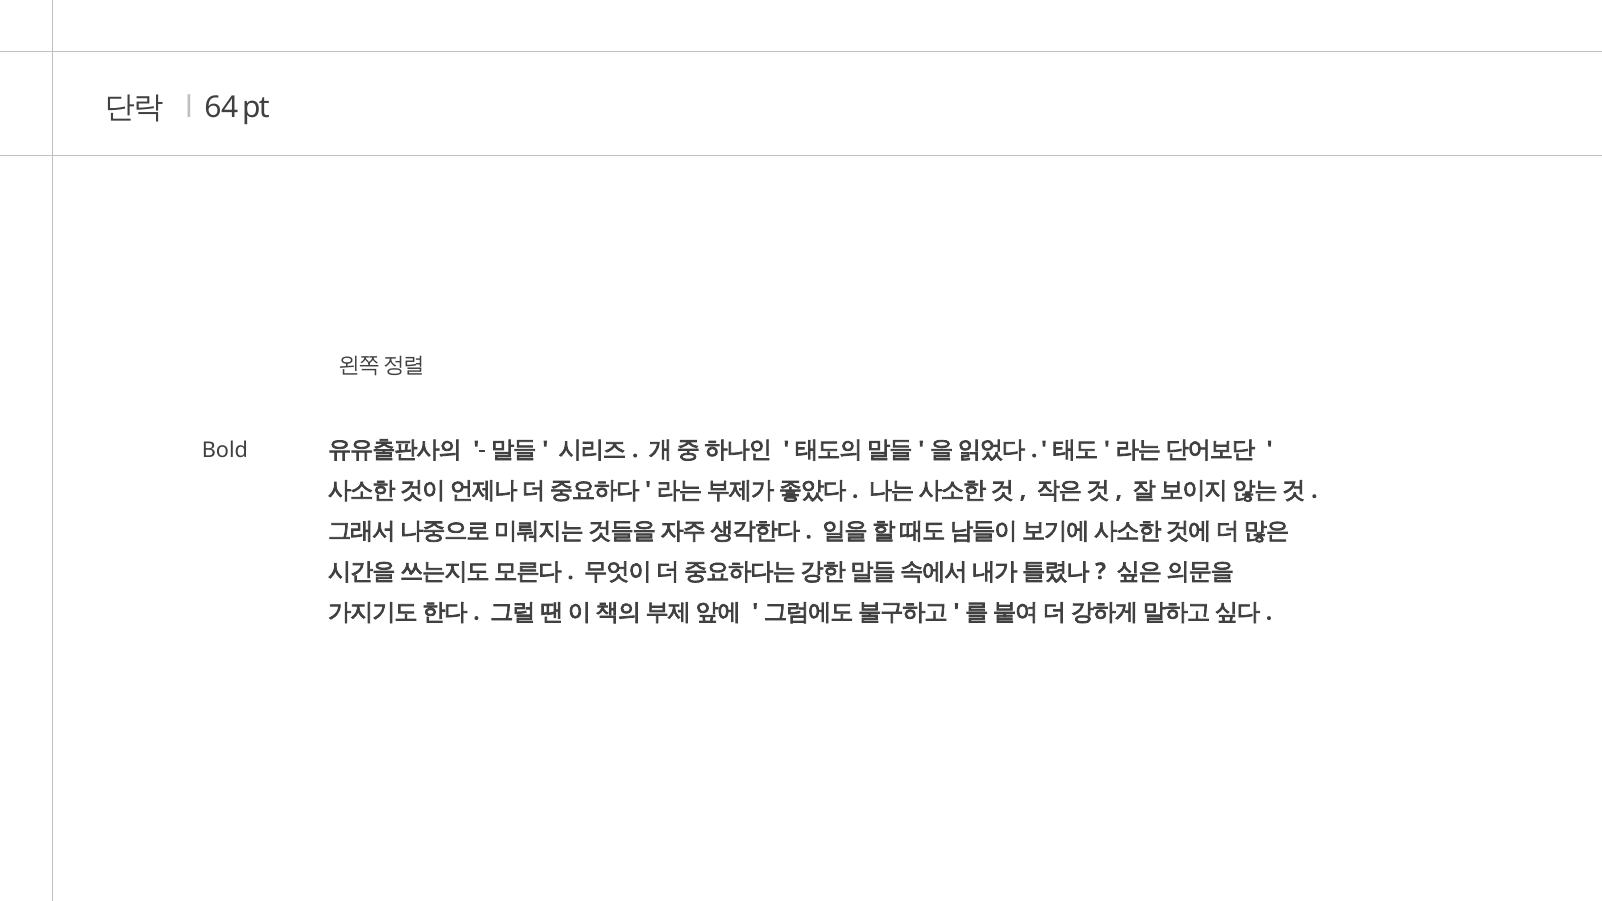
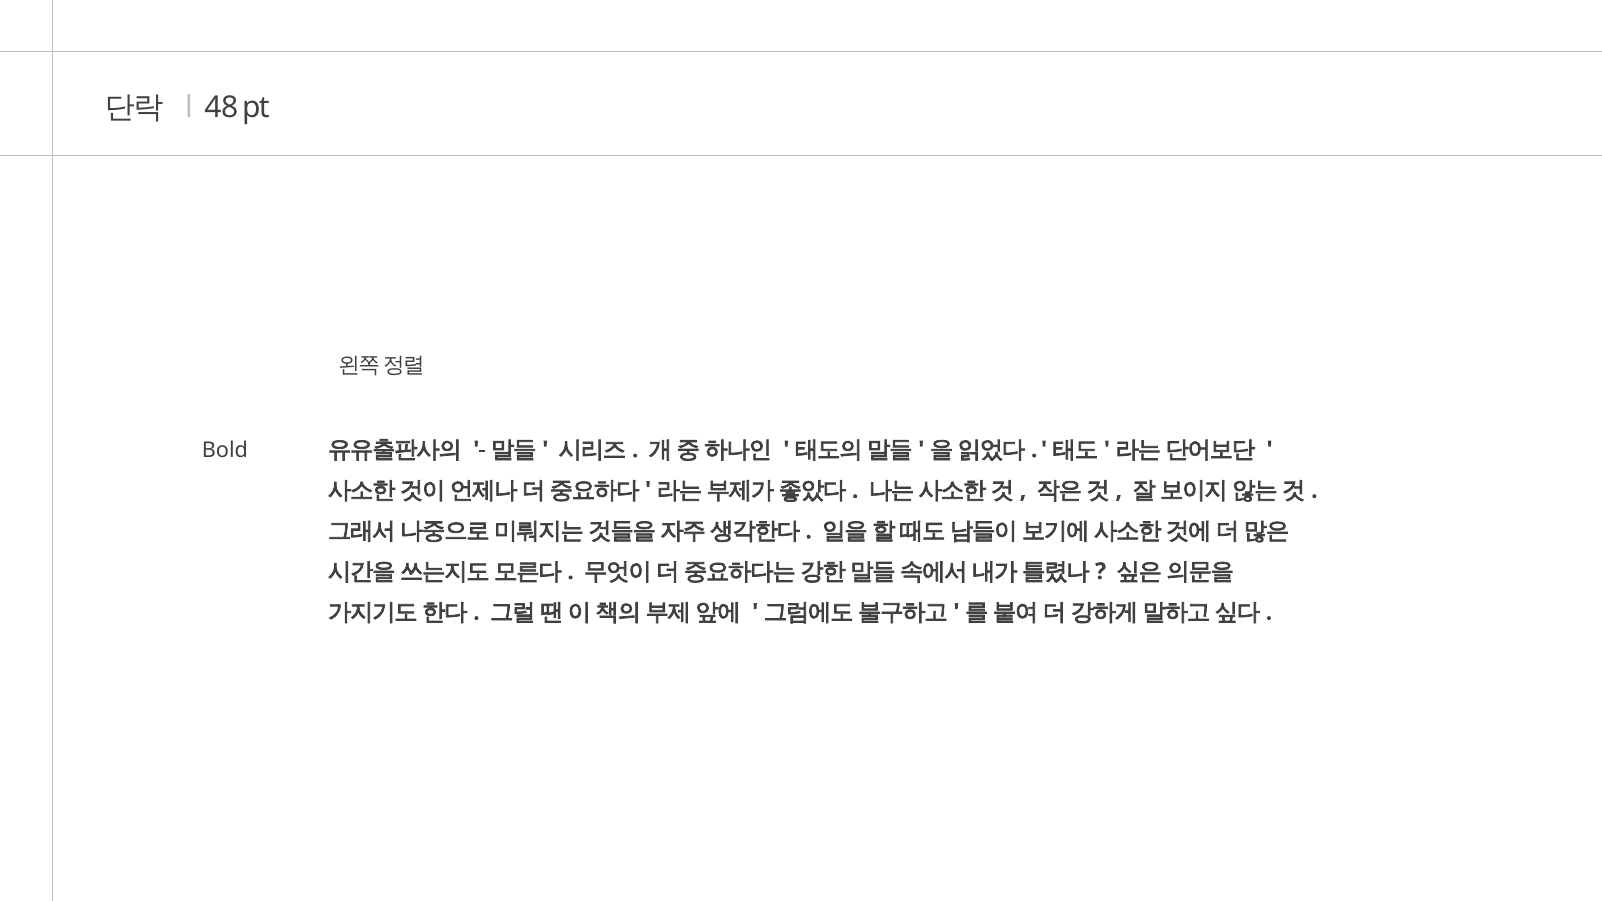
64: 64 -> 48 (221, 108)
